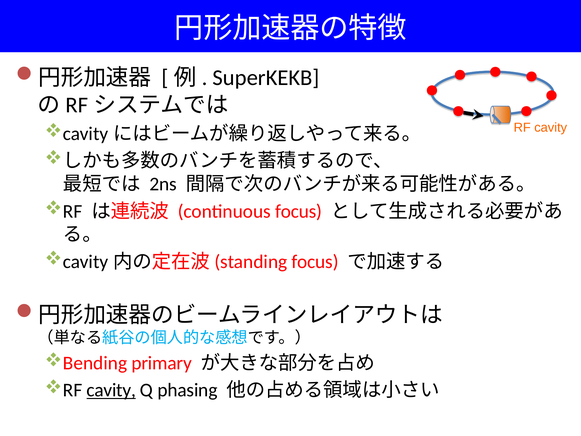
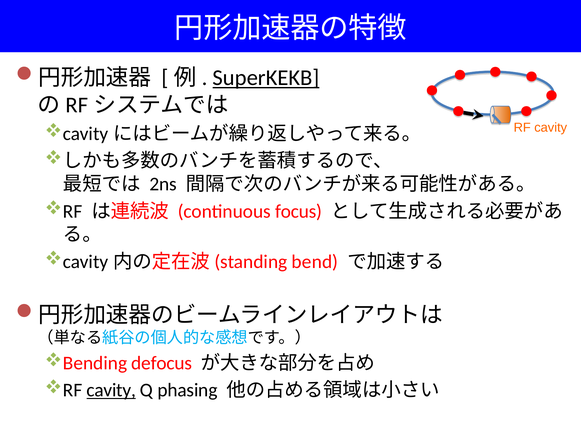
SuperKEKB underline: none -> present (266, 78)
focus: focus -> bend (315, 262)
primary: primary -> defocus (162, 363)
